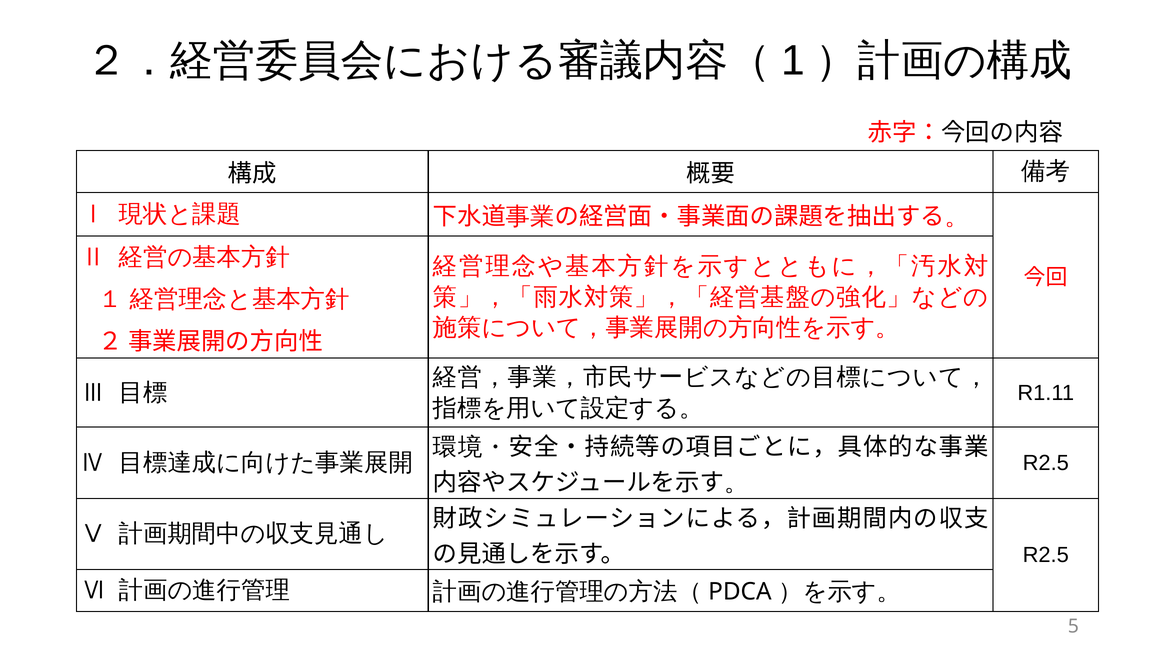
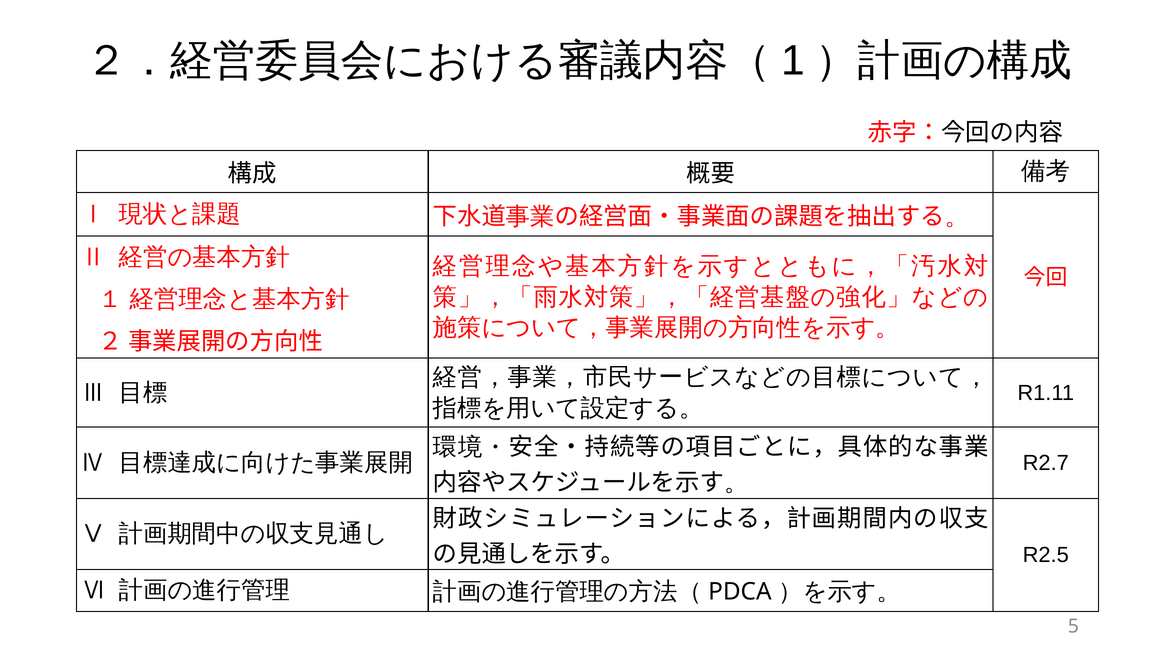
R2.5: R2.5 -> R2.7 (1046, 463)
